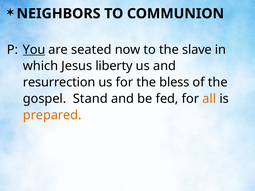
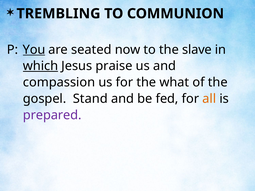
NEIGHBORS: NEIGHBORS -> TREMBLING (58, 14)
which underline: none -> present (41, 66)
liberty: liberty -> praise (114, 66)
resurrection: resurrection -> compassion (59, 82)
bless: bless -> what (174, 82)
prepared colour: orange -> purple (52, 115)
